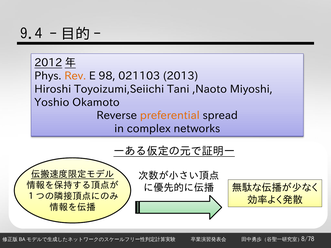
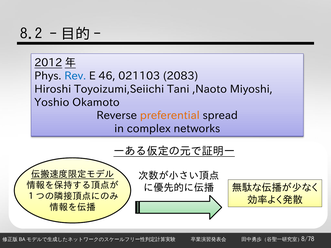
9.4: 9.4 -> 8.2 (31, 34)
Rev colour: orange -> blue (75, 76)
98: 98 -> 46 (107, 76)
2013: 2013 -> 2083 (181, 76)
